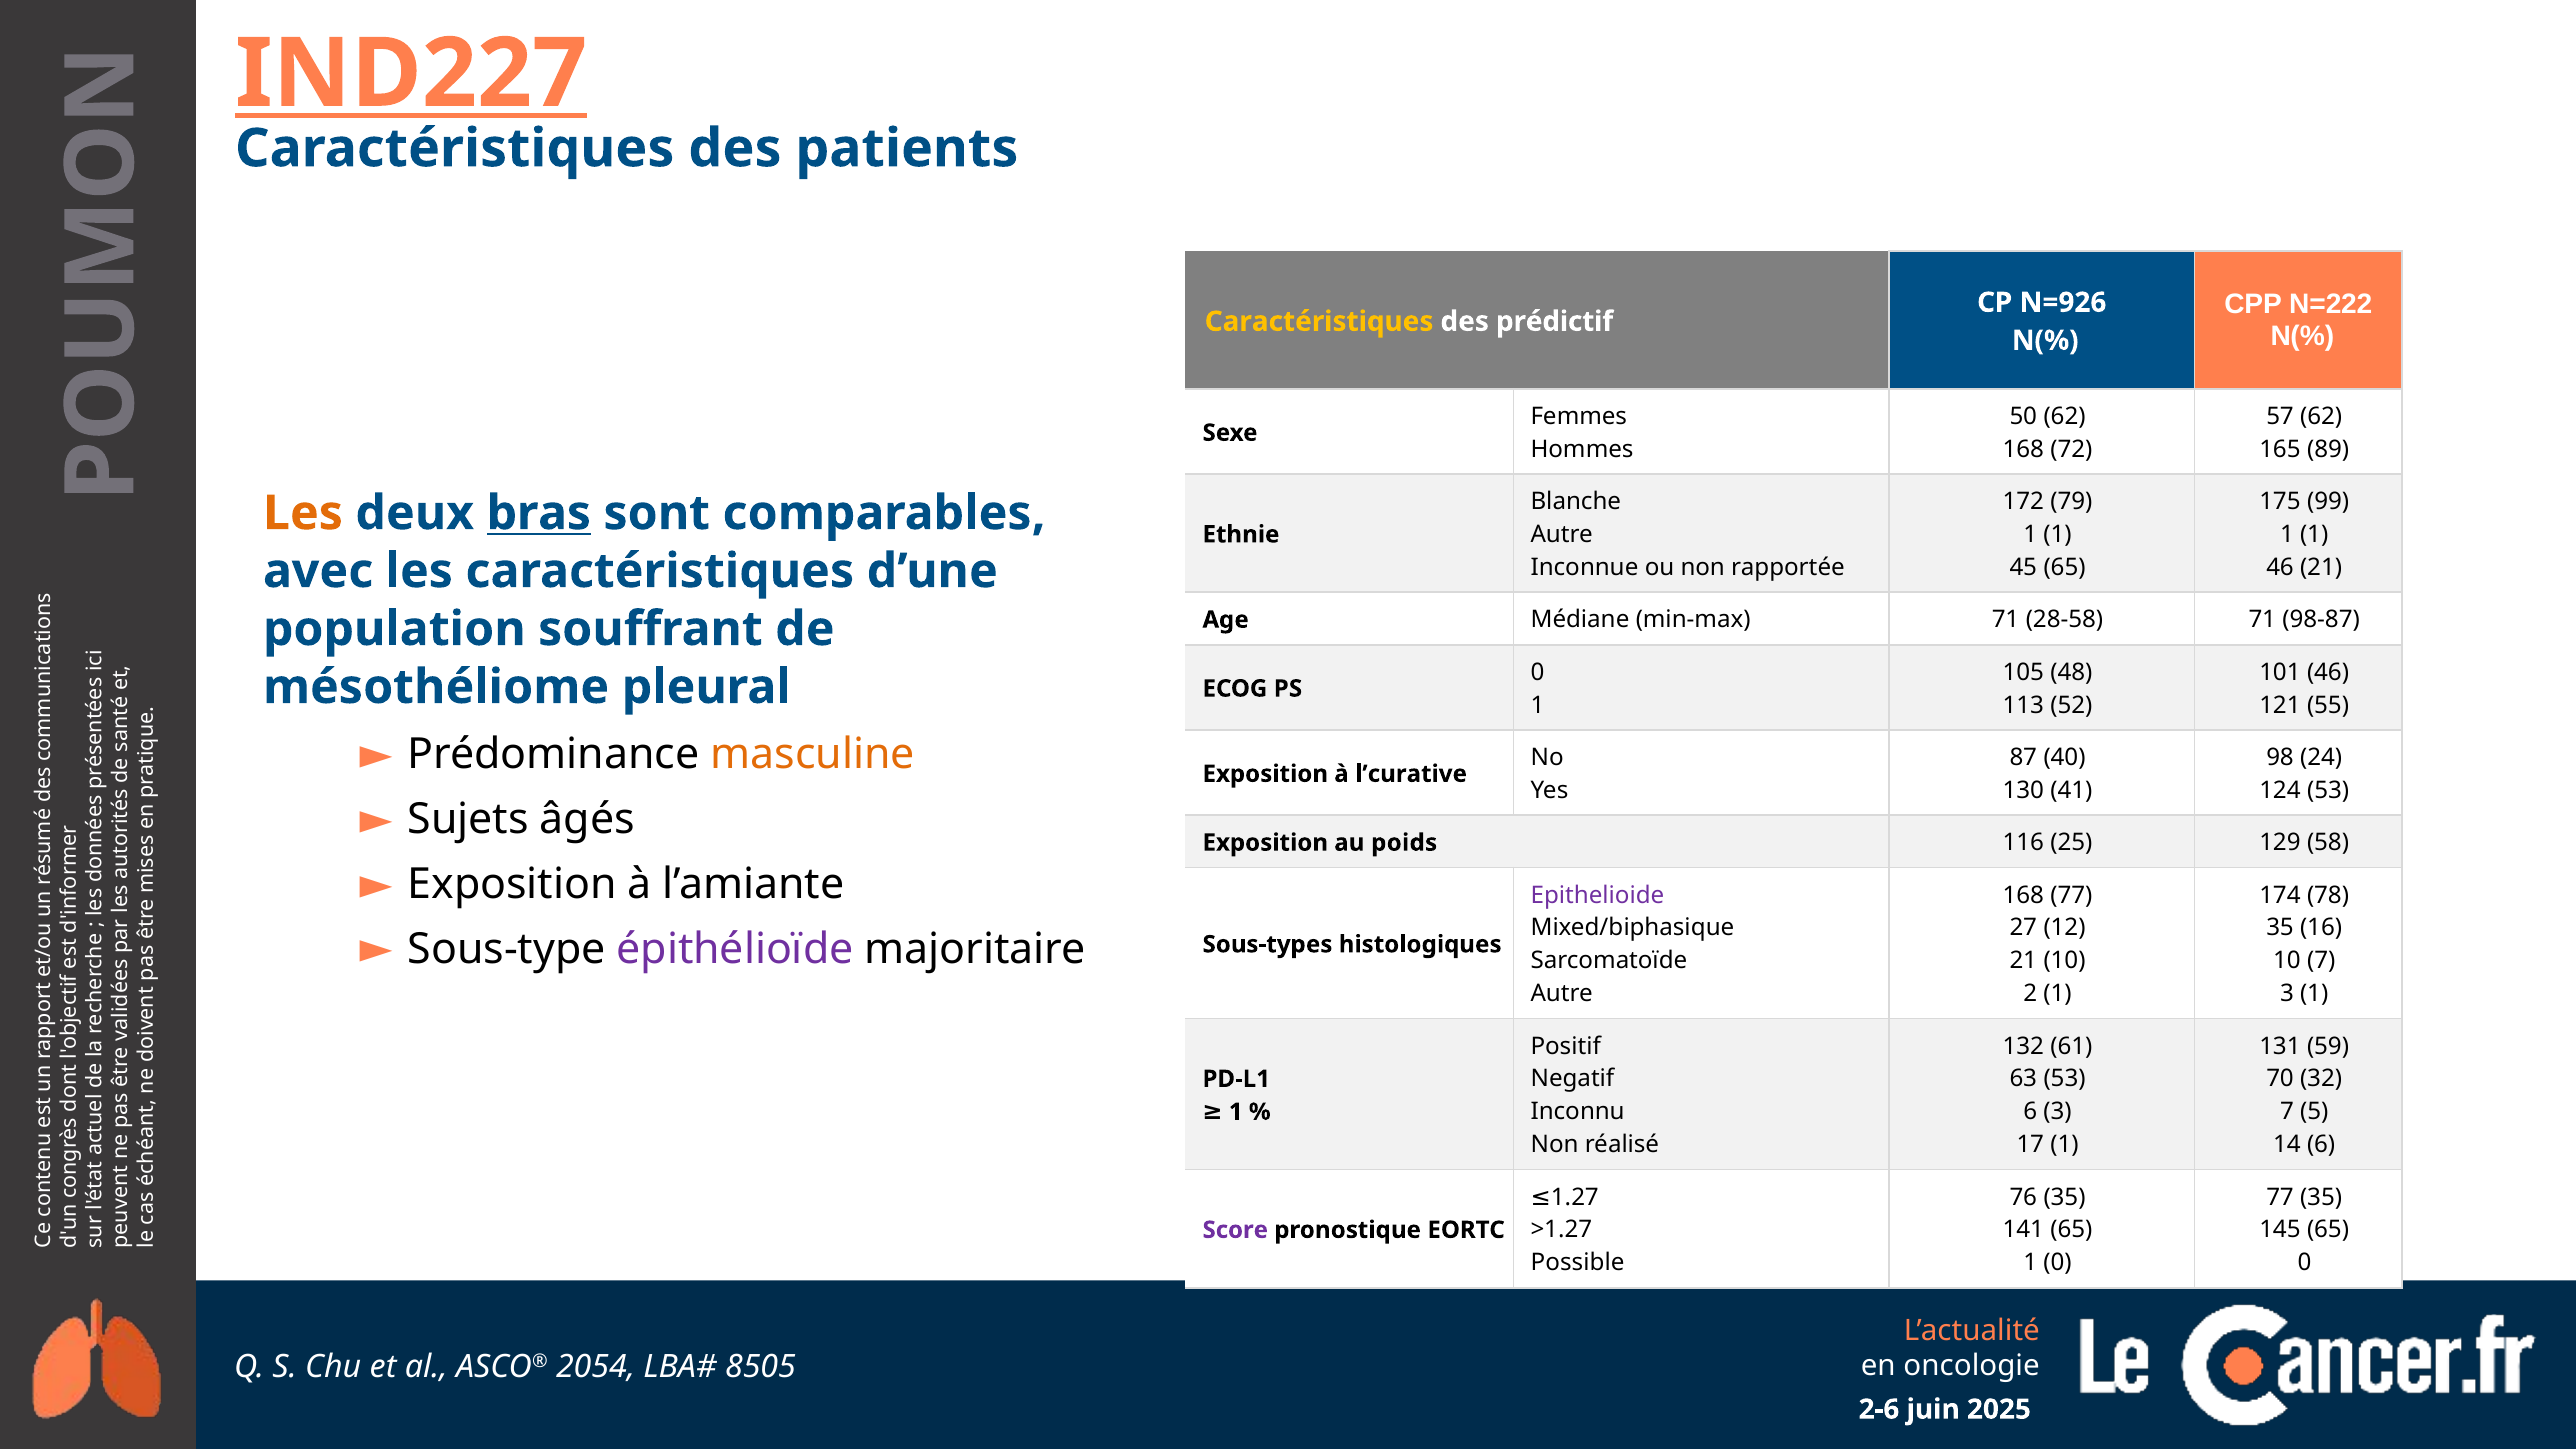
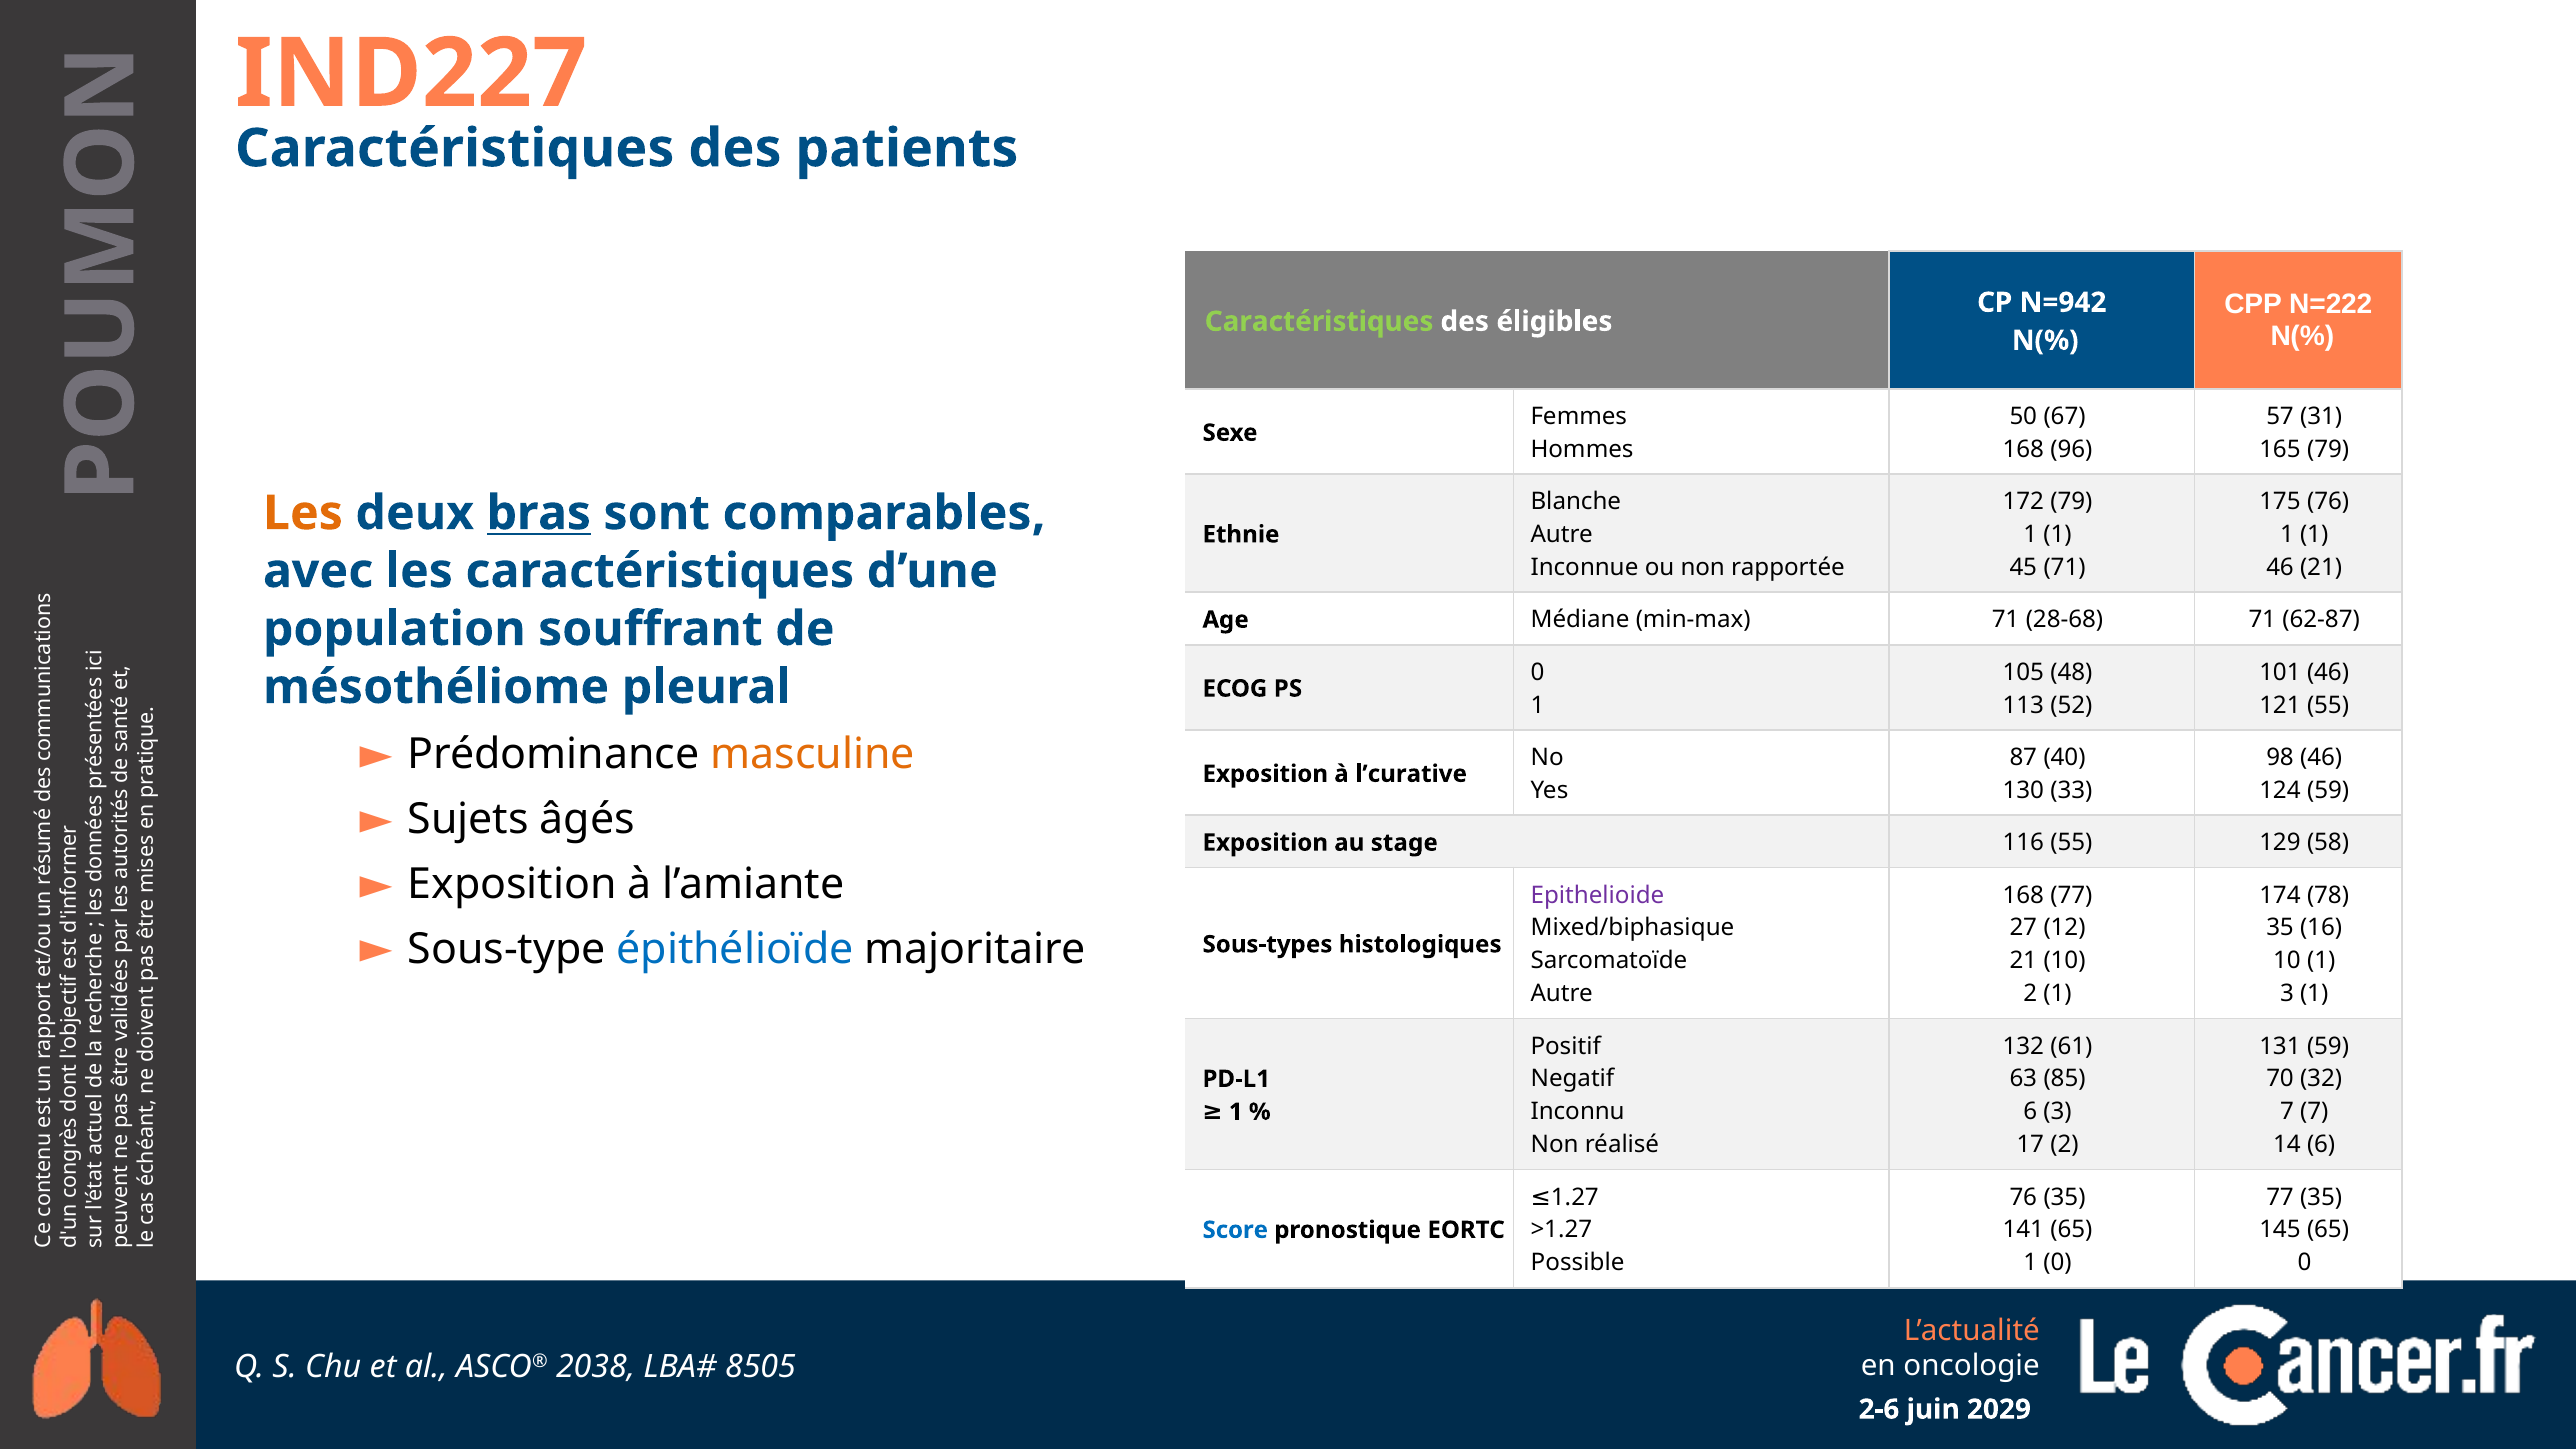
IND227 underline: present -> none (411, 74)
N=926: N=926 -> N=942 (2063, 302)
Caractéristiques colour: yellow -> light green (1319, 322)
prédictif: prédictif -> éligibles (1554, 322)
50 62: 62 -> 67 (2065, 416)
57 62: 62 -> 31 (2321, 416)
72: 72 -> 96 (2071, 449)
165 89: 89 -> 79 (2328, 449)
175 99: 99 -> 76 (2328, 502)
45 65: 65 -> 71 (2065, 567)
28-58: 28-58 -> 28-68 (2064, 620)
98-87: 98-87 -> 62-87 (2321, 620)
98 24: 24 -> 46 (2321, 757)
41: 41 -> 33 (2071, 790)
124 53: 53 -> 59 (2328, 790)
poids: poids -> stage (1404, 843)
116 25: 25 -> 55 (2071, 843)
épithélioïde colour: purple -> blue (735, 949)
10 7: 7 -> 1 (2321, 961)
63 53: 53 -> 85 (2065, 1079)
7 5: 5 -> 7 (2314, 1112)
17 1: 1 -> 2 (2065, 1145)
Score colour: purple -> blue (1235, 1230)
2054: 2054 -> 2038 (596, 1367)
2025: 2025 -> 2029 (1999, 1409)
